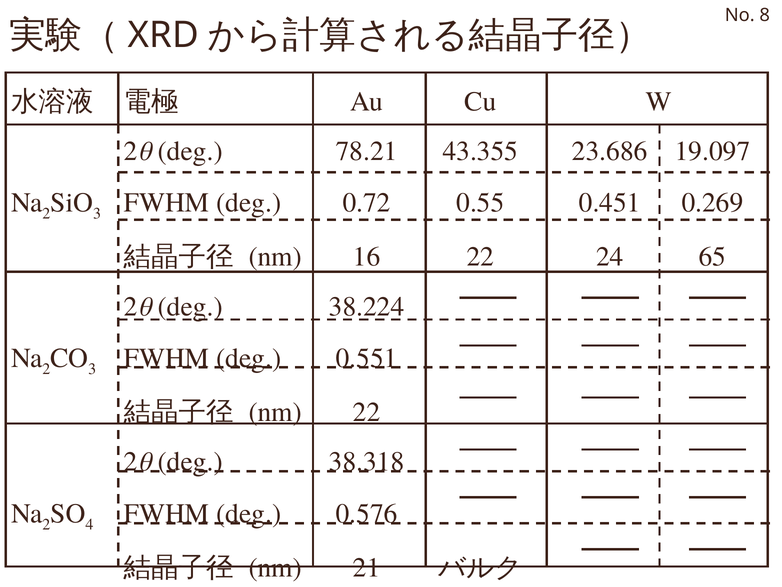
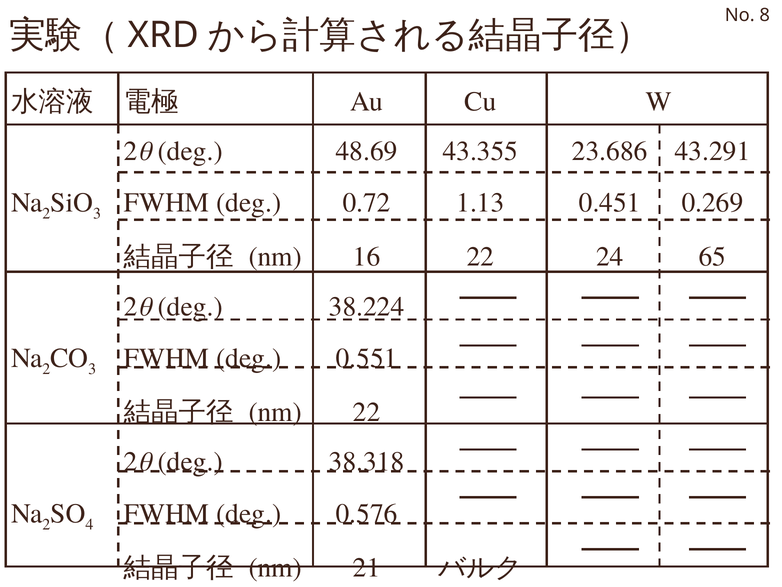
78.21: 78.21 -> 48.69 (367, 151)
19.097: 19.097 -> 43.291 (712, 151)
0.55: 0.55 -> 1.13 (480, 203)
